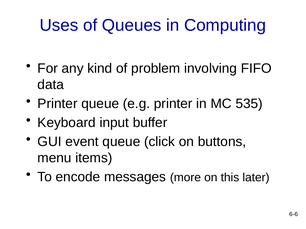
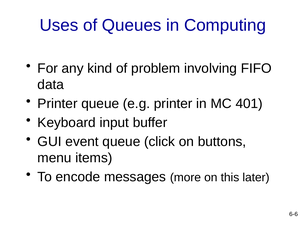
535: 535 -> 401 (249, 104)
